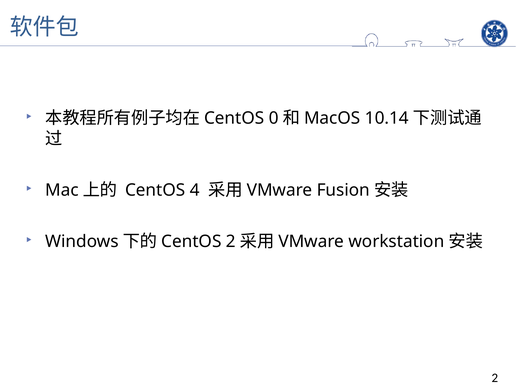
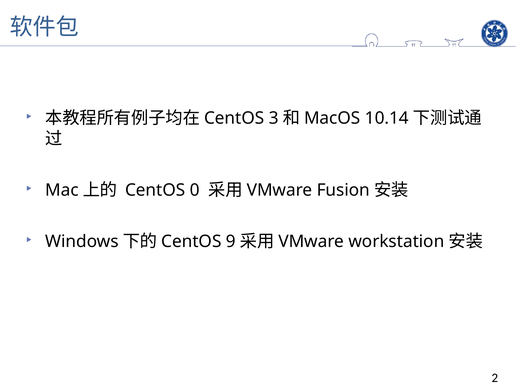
0: 0 -> 3 (274, 118)
4: 4 -> 0 (195, 190)
CentOS 2: 2 -> 9 (231, 242)
